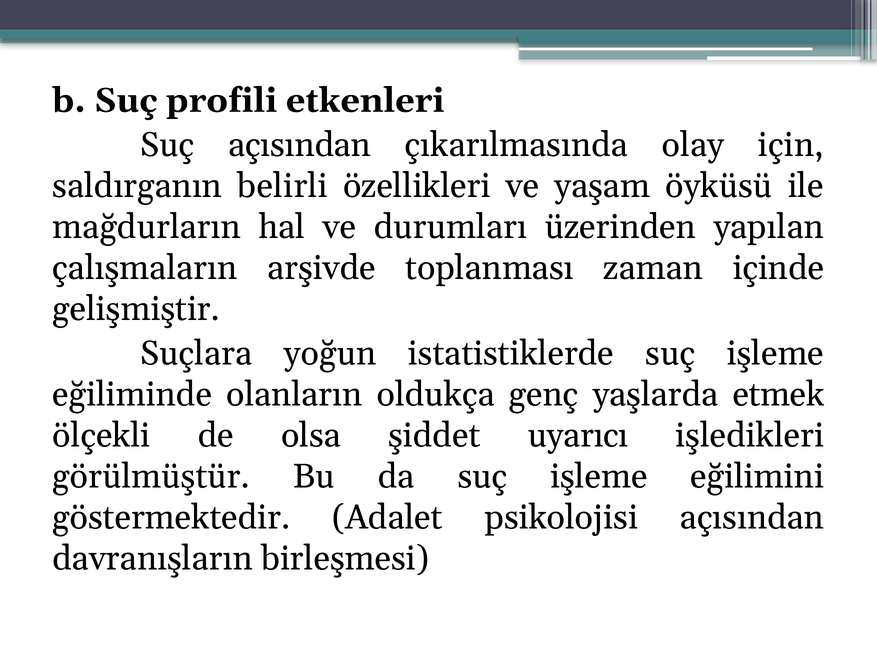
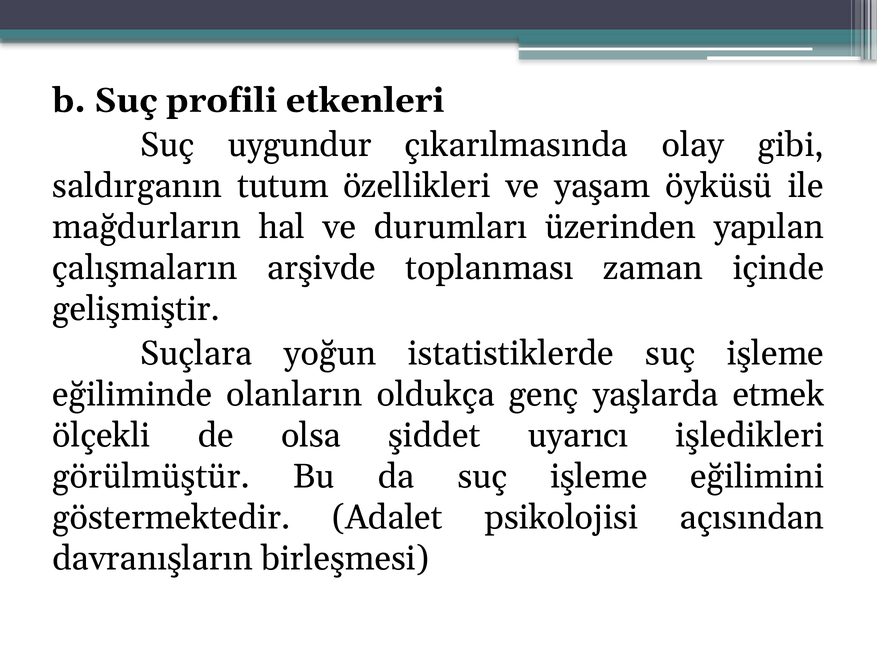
Suç açısından: açısından -> uygundur (300, 145)
için: için -> gibi (791, 145)
belirli: belirli -> tutum (283, 186)
